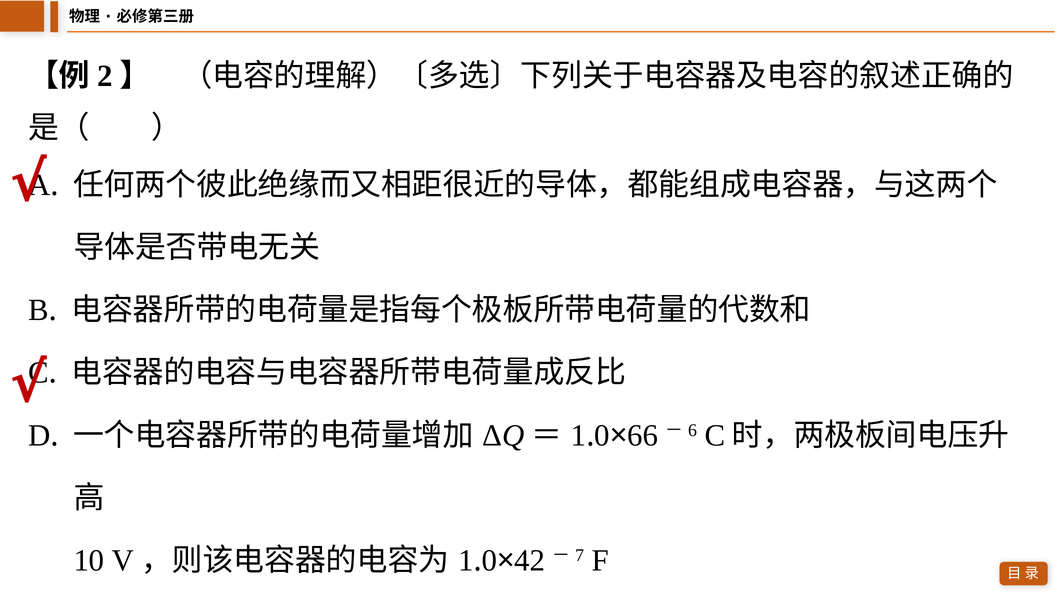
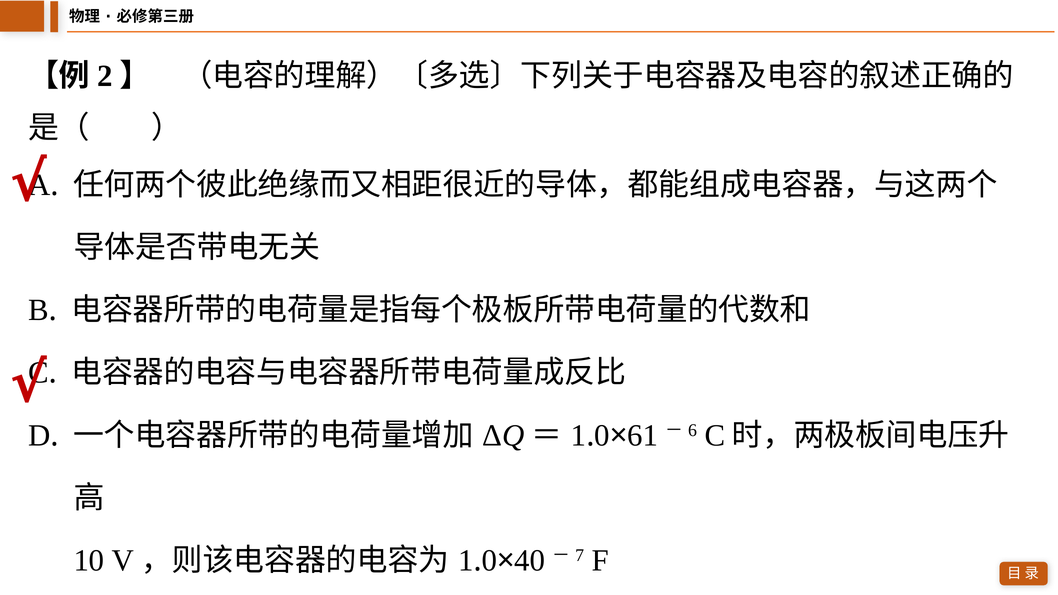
66: 66 -> 61 (643, 435)
42: 42 -> 40 (530, 560)
